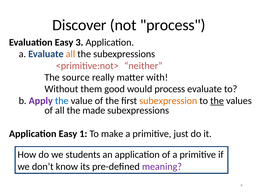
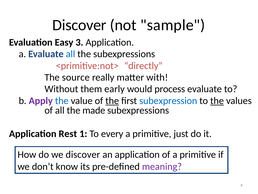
not process: process -> sample (173, 25)
all colour: orange -> blue (70, 54)
neither: neither -> directly (143, 66)
good: good -> early (115, 89)
the underline: none -> present (112, 100)
subexpression colour: orange -> blue (168, 100)
Application Easy: Easy -> Rest (68, 133)
make: make -> every (112, 133)
we students: students -> discover (83, 154)
